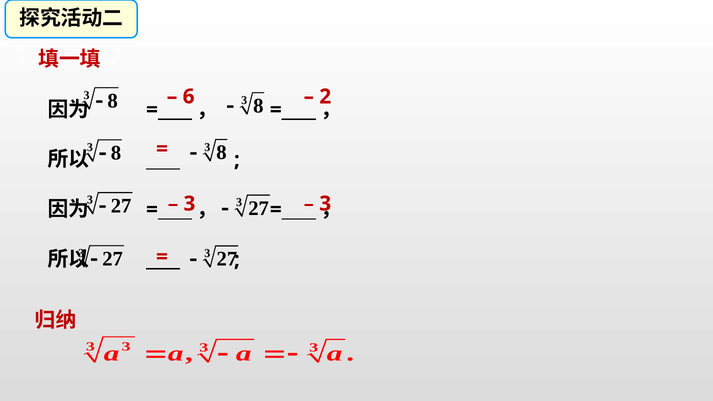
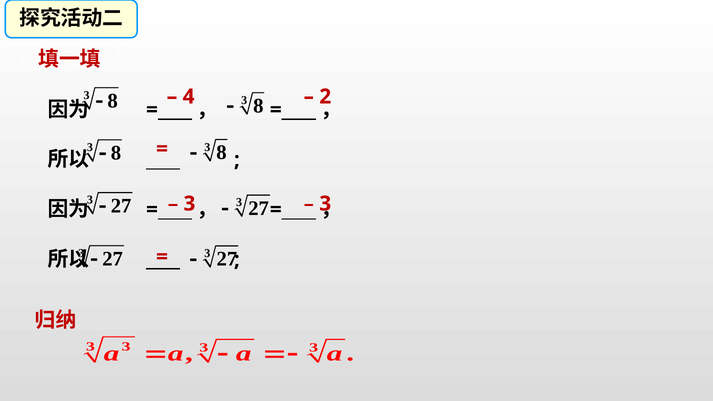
6: 6 -> 4 (189, 97)
